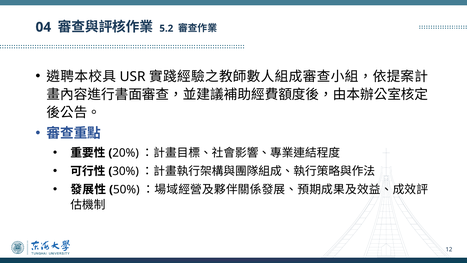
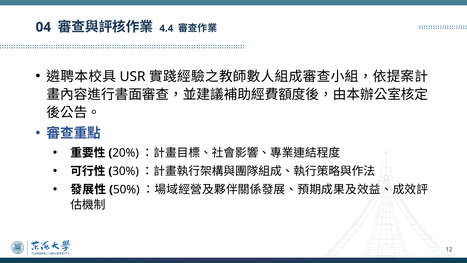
5.2: 5.2 -> 4.4 (166, 28)
